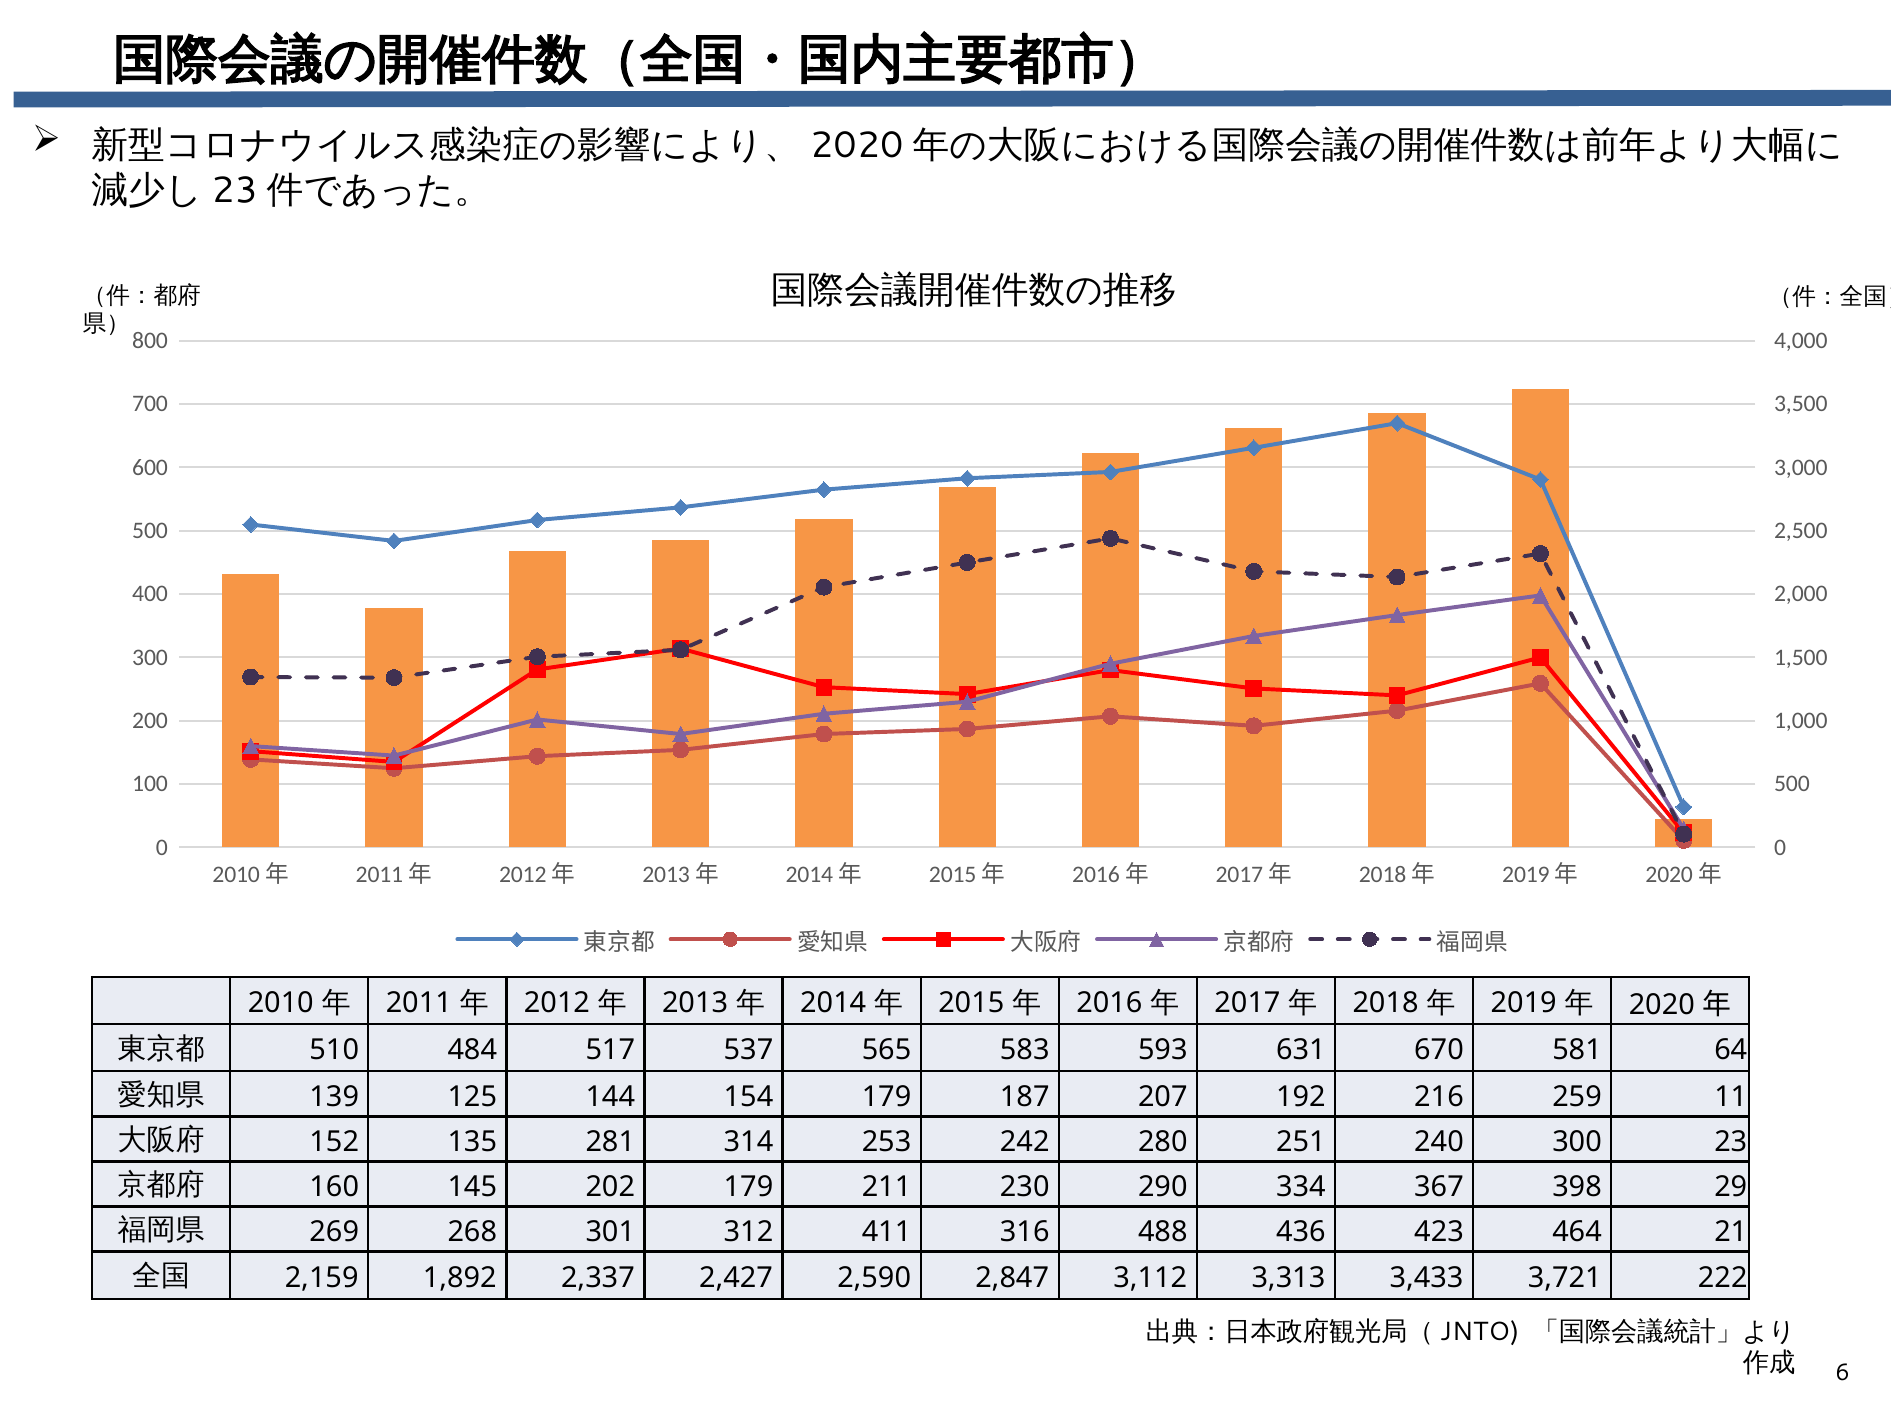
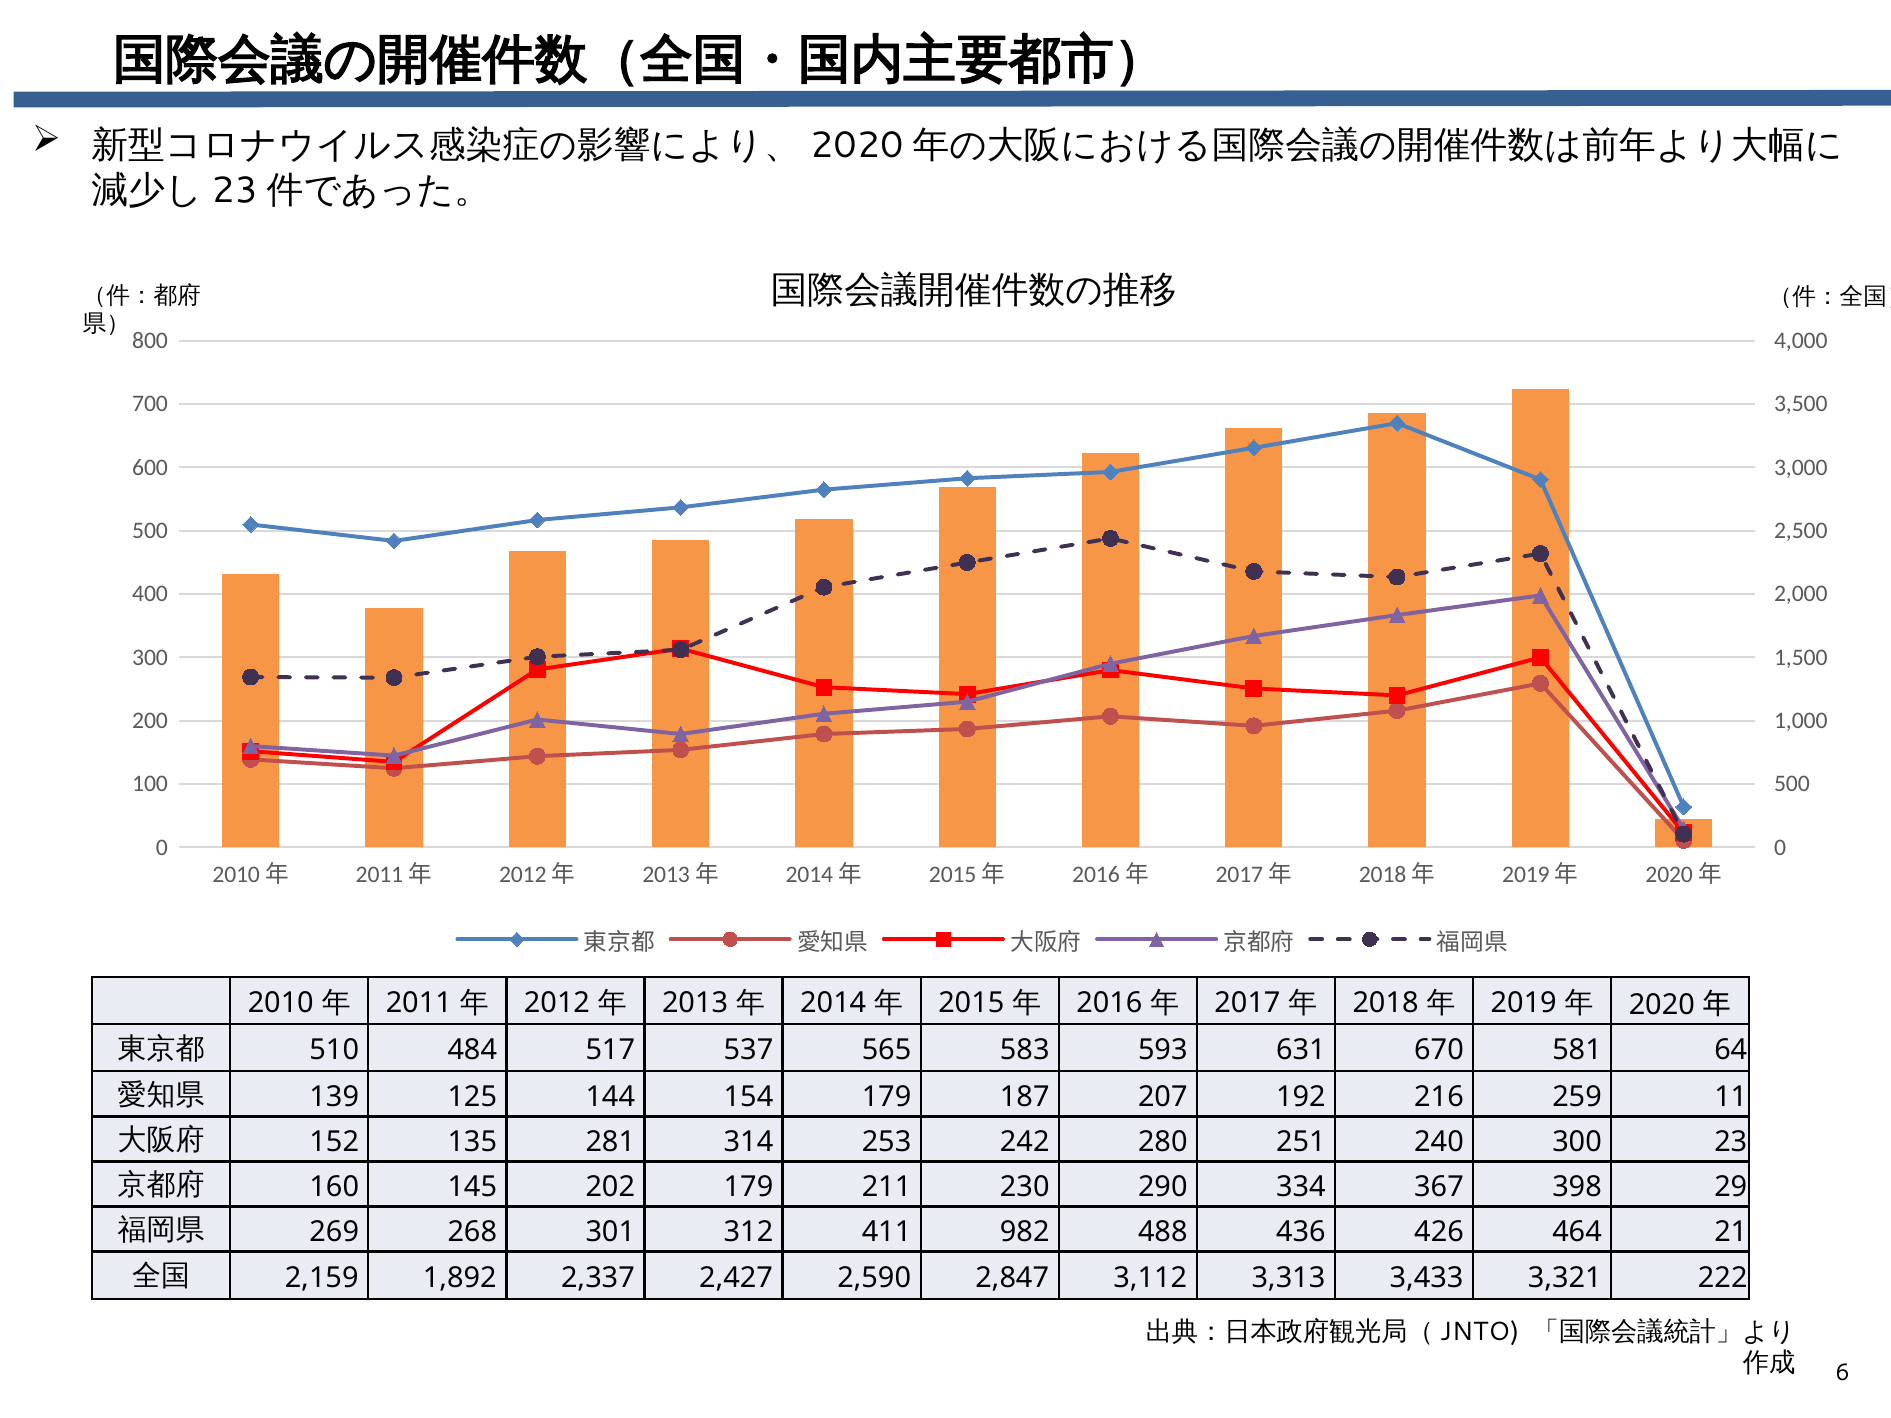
316: 316 -> 982 (1025, 1232)
423: 423 -> 426 (1439, 1232)
3,721: 3,721 -> 3,321 (1565, 1278)
